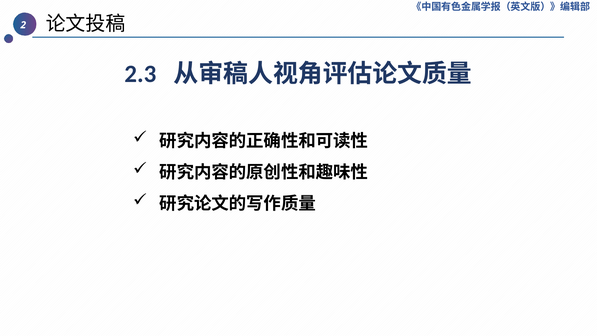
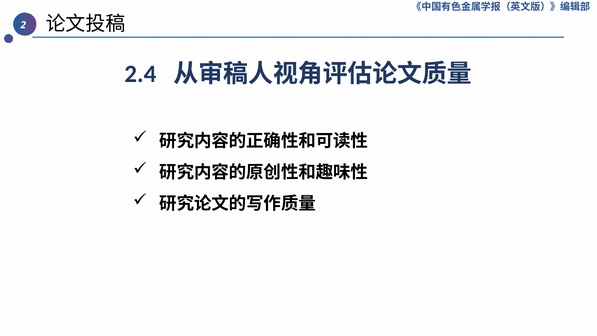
2.3: 2.3 -> 2.4 (140, 74)
